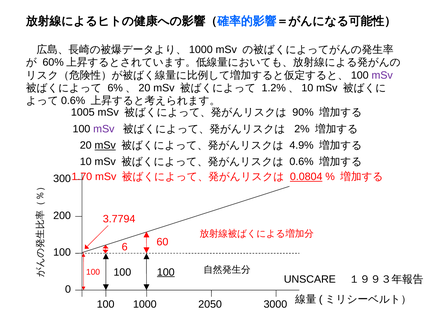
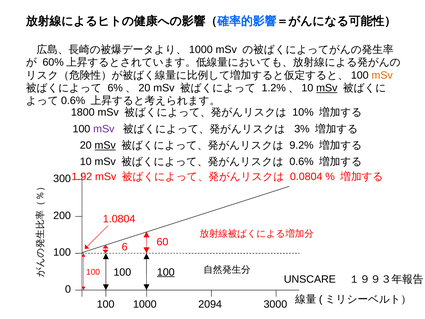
mSv colour: purple -> orange (382, 75)
mSv underline: none -> present (327, 88)
1005: 1005 -> 1800 (83, 112)
90%: 90% -> 10% (303, 112)
2%: 2% -> 3% (302, 129)
4.9%: 4.9% -> 9.2% (302, 145)
1.70: 1.70 -> 1.92 (82, 177)
0.0804 underline: present -> none (306, 177)
3.7794: 3.7794 -> 1.0804 (119, 219)
2050: 2050 -> 2094 (210, 304)
